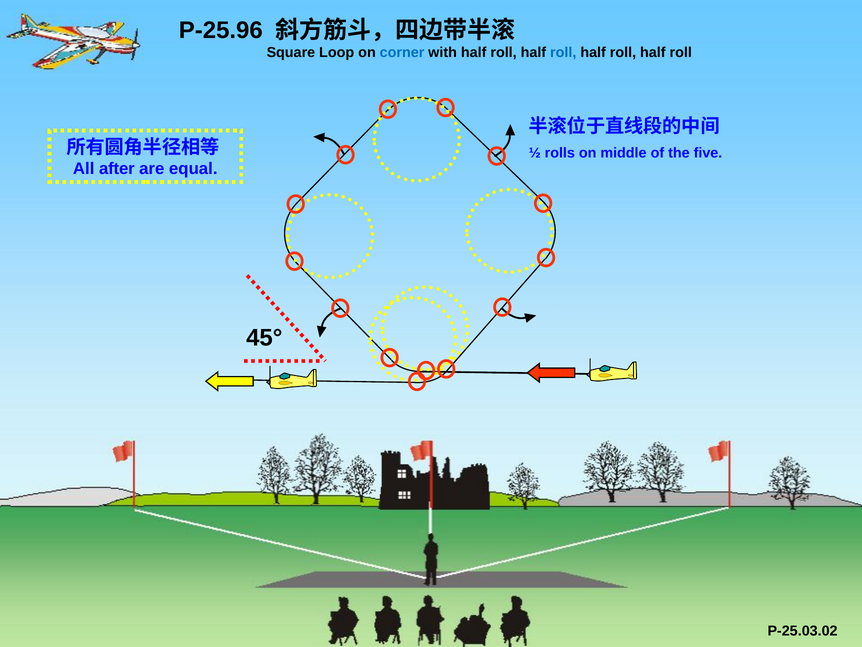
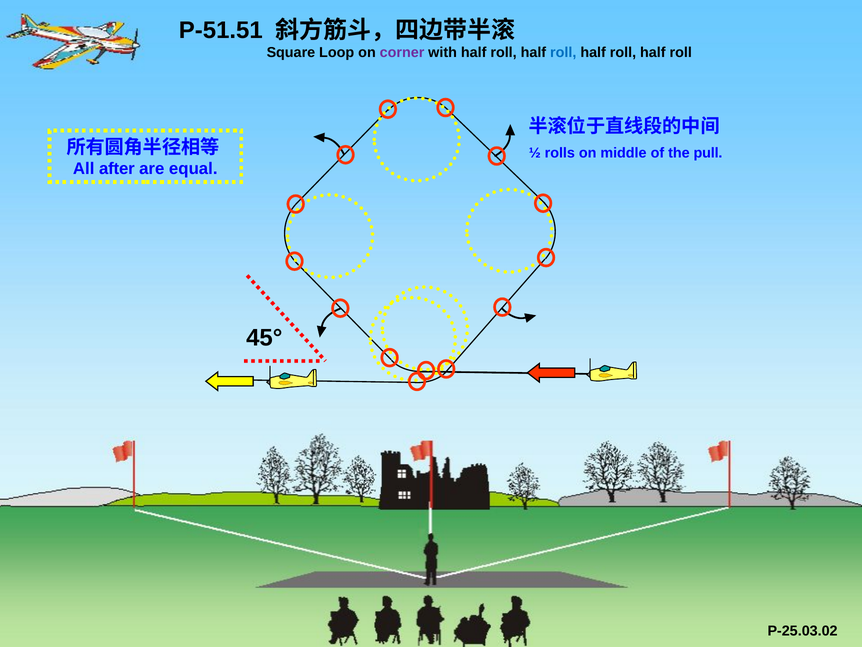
P-25.96: P-25.96 -> P-51.51 (221, 30)
corner colour: blue -> purple (402, 53)
five: five -> pull (708, 153)
